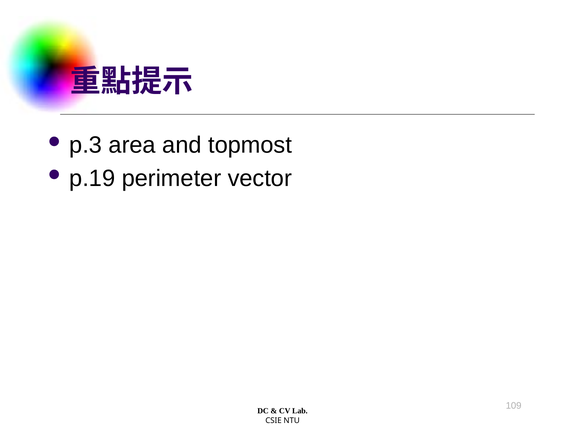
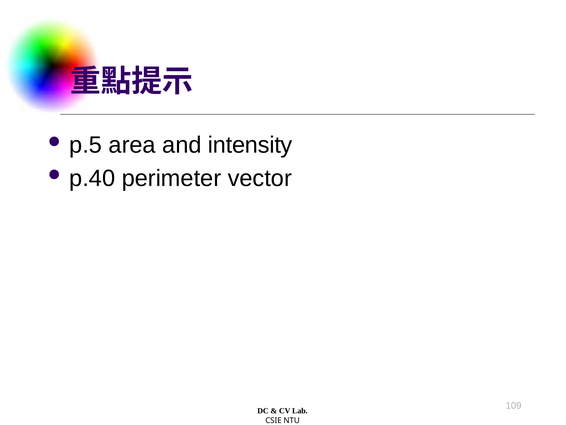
p.3: p.3 -> p.5 (86, 145)
topmost: topmost -> intensity (250, 145)
p.19: p.19 -> p.40 (92, 178)
